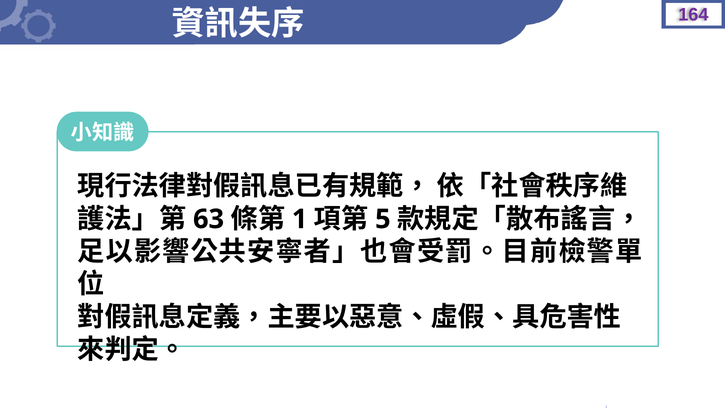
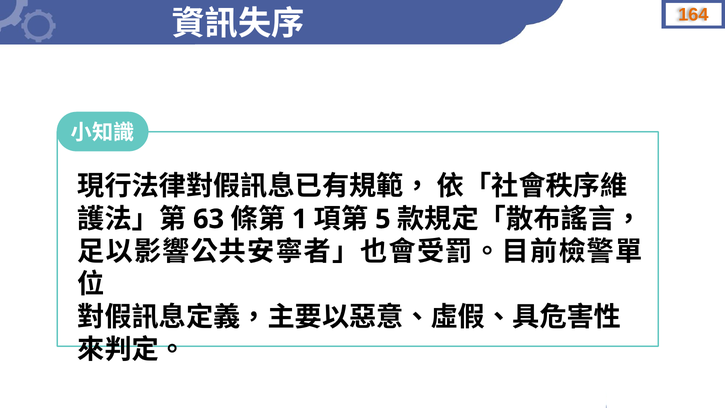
164 colour: purple -> orange (693, 15)
